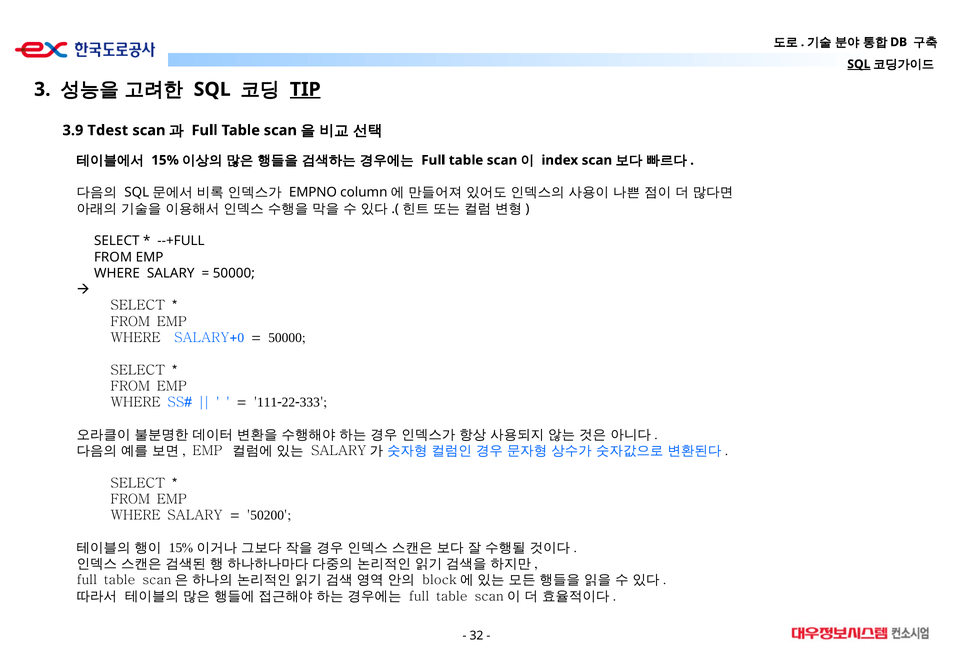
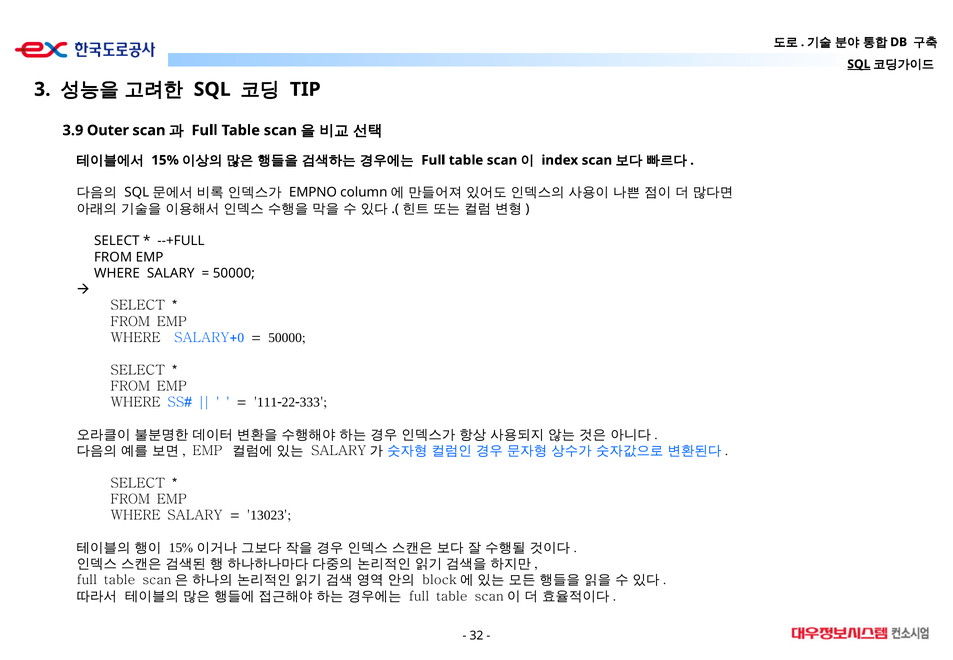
TIP underline: present -> none (305, 89)
Tdest: Tdest -> Outer (108, 130)
50200: 50200 -> 13023 (267, 515)
